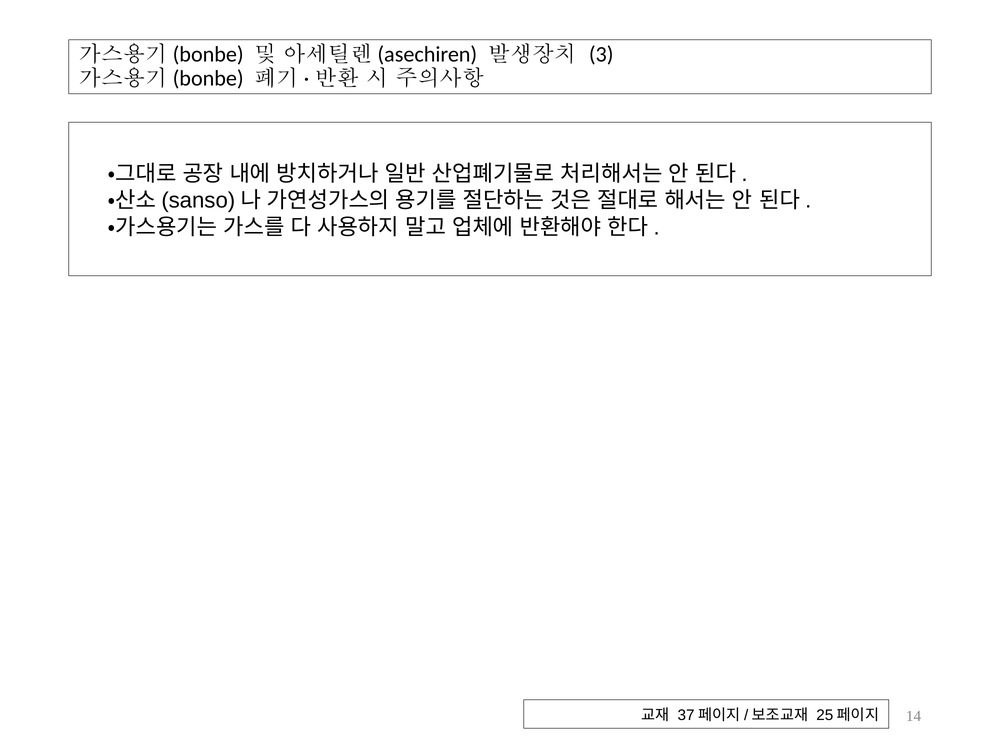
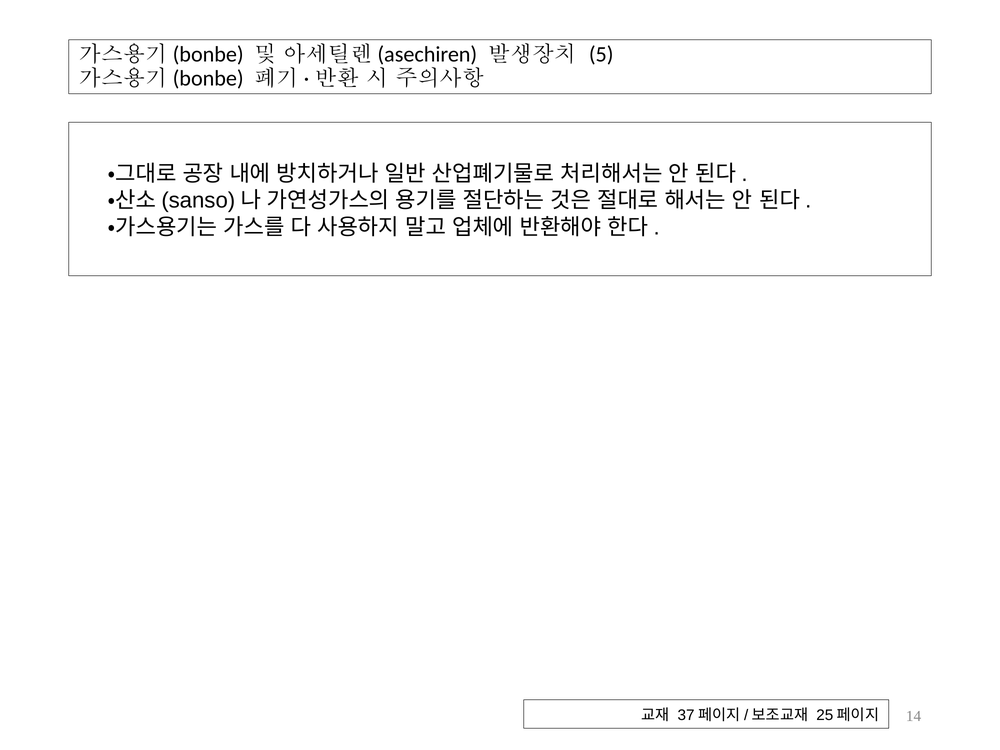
3: 3 -> 5 (601, 55)
